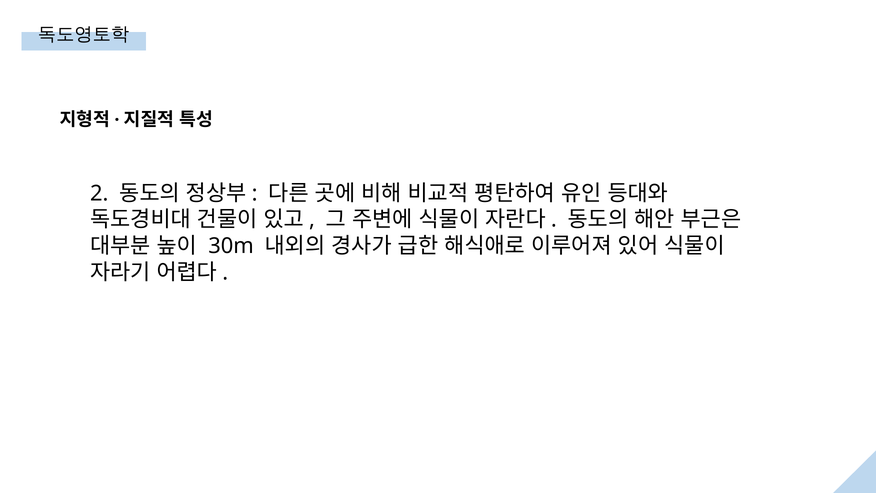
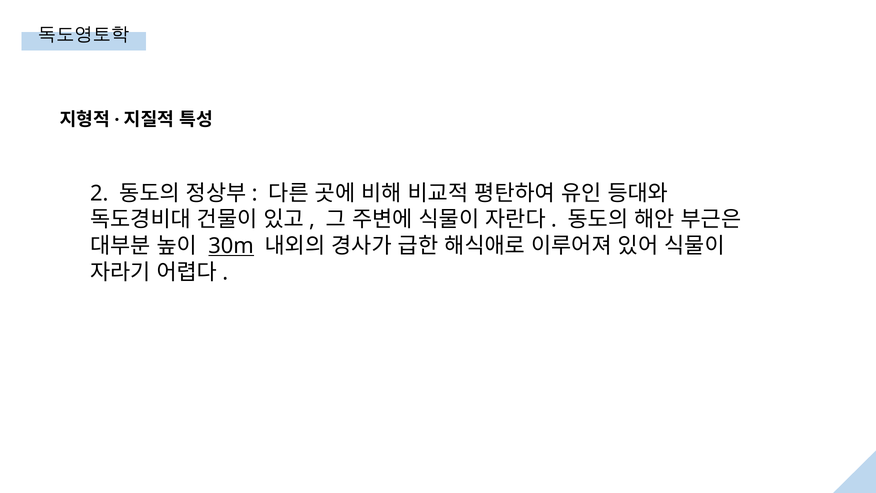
30m underline: none -> present (231, 246)
